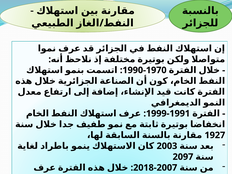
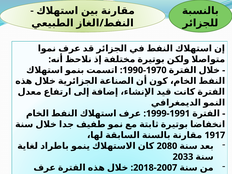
1927: 1927 -> 1917 (215, 135)
2003: 2003 -> 2080 (167, 146)
2097: 2097 -> 2033 (183, 157)
